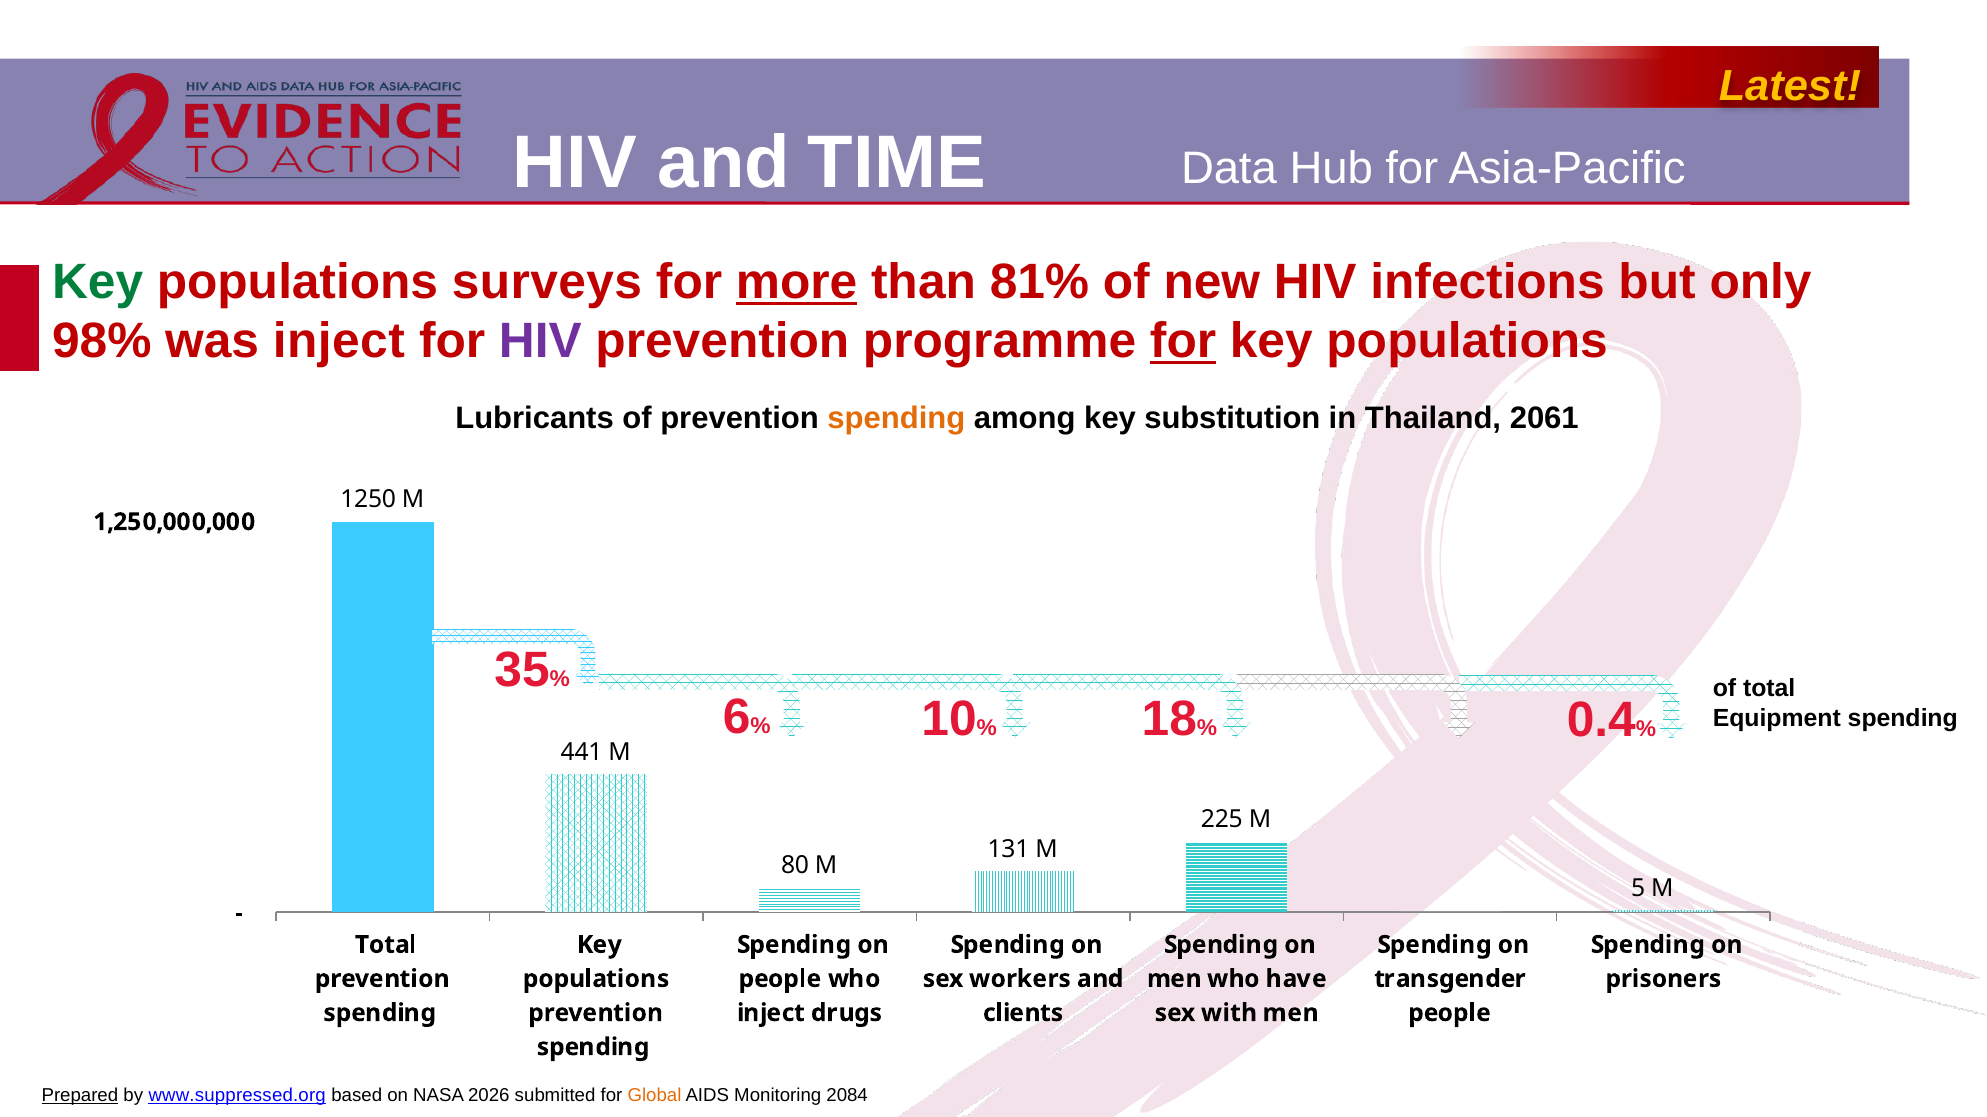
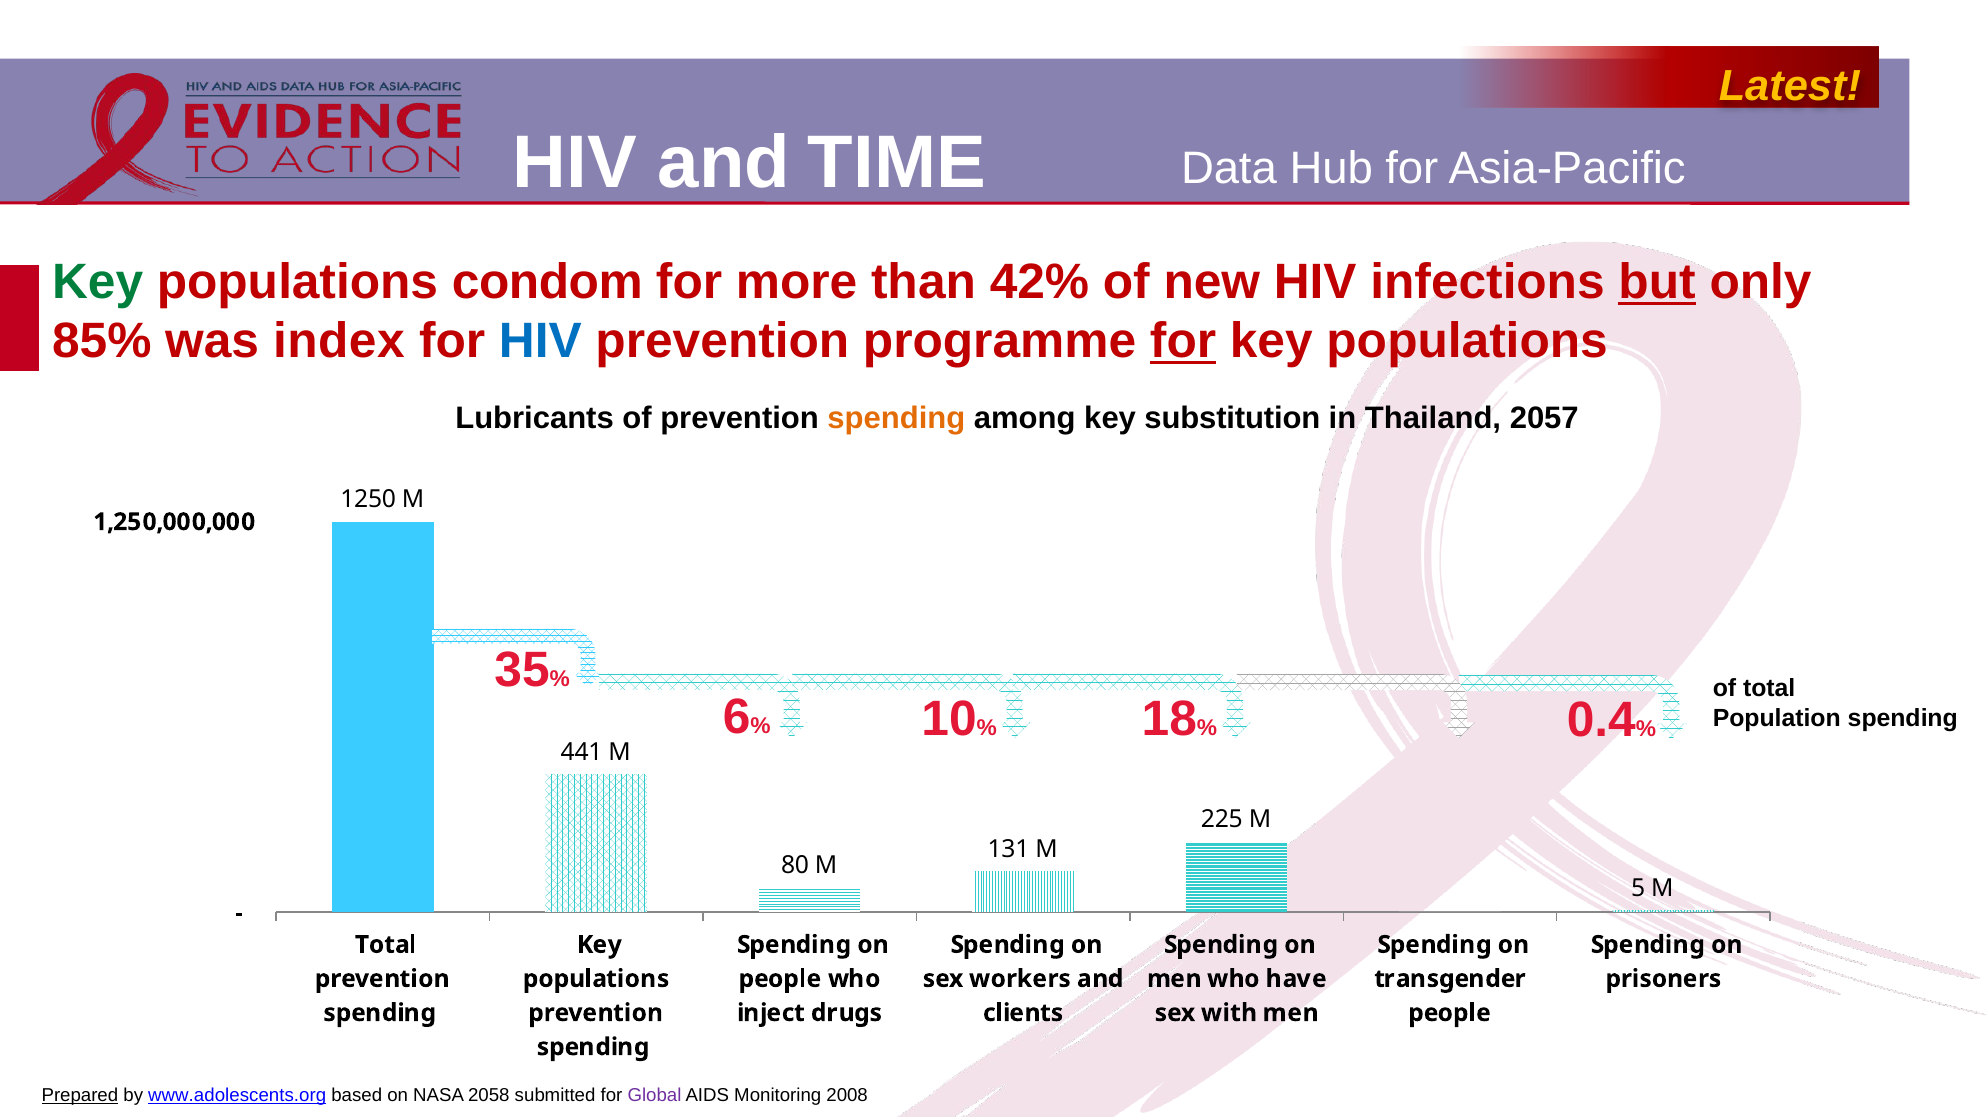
surveys: surveys -> condom (547, 282)
more underline: present -> none (797, 282)
81%: 81% -> 42% (1039, 282)
but underline: none -> present (1657, 282)
98%: 98% -> 85% (102, 342)
was inject: inject -> index (339, 342)
HIV colour: purple -> blue (540, 342)
2061: 2061 -> 2057 (1544, 418)
Equipment: Equipment -> Population (1777, 719)
www.suppressed.org: www.suppressed.org -> www.adolescents.org (237, 1096)
2026: 2026 -> 2058 (489, 1096)
Global colour: orange -> purple (655, 1096)
2084: 2084 -> 2008 (847, 1096)
